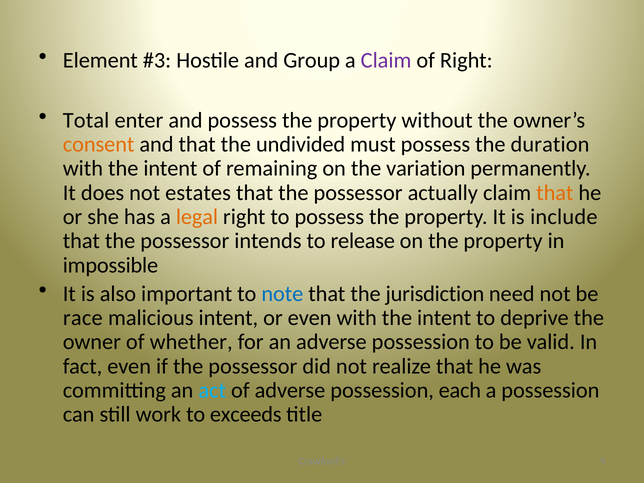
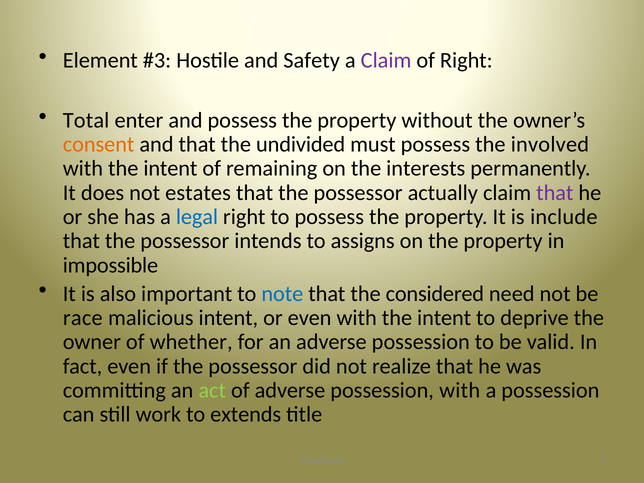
Group: Group -> Safety (312, 60)
duration: duration -> involved (550, 144)
variation: variation -> interests (426, 169)
that colour: orange -> purple (555, 193)
legal colour: orange -> blue (197, 217)
release: release -> assigns (363, 241)
jurisdiction: jurisdiction -> considered (435, 294)
act colour: light blue -> light green (212, 390)
possession each: each -> with (460, 390)
exceeds: exceeds -> extends (246, 414)
